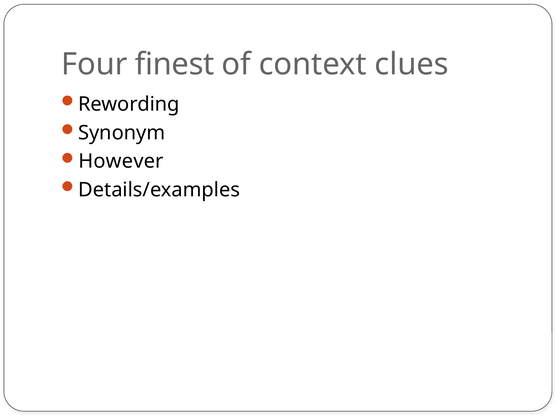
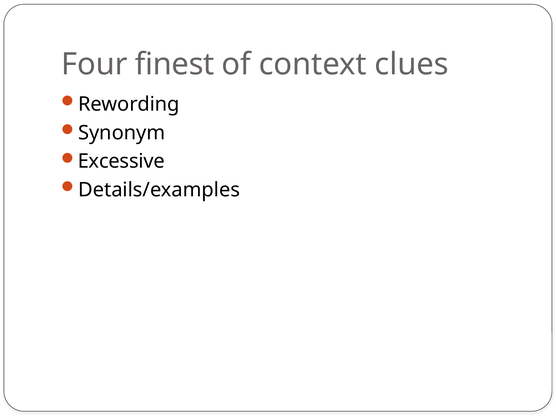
However: However -> Excessive (121, 161)
